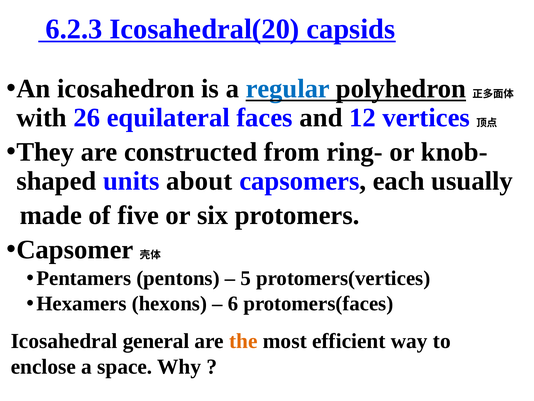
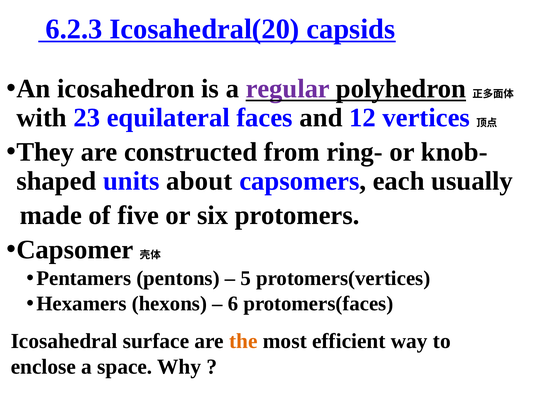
regular colour: blue -> purple (288, 89)
26: 26 -> 23 (87, 117)
general: general -> surface (156, 341)
